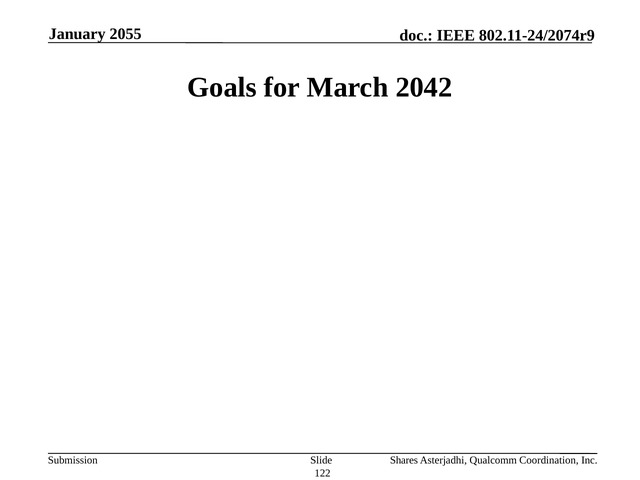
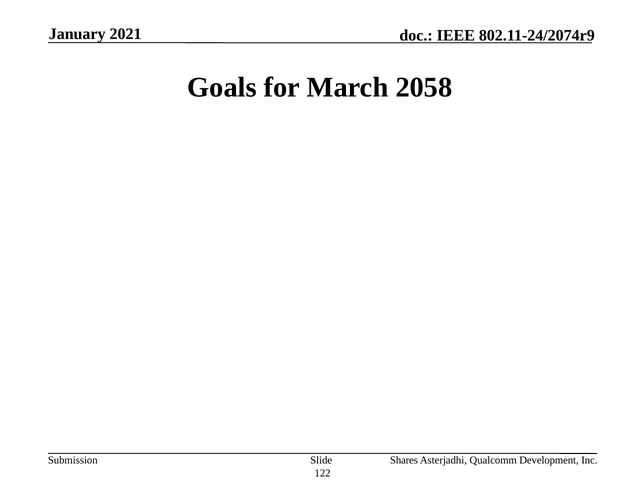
2055: 2055 -> 2021 (126, 34)
2042: 2042 -> 2058 (424, 87)
Coordination: Coordination -> Development (549, 460)
